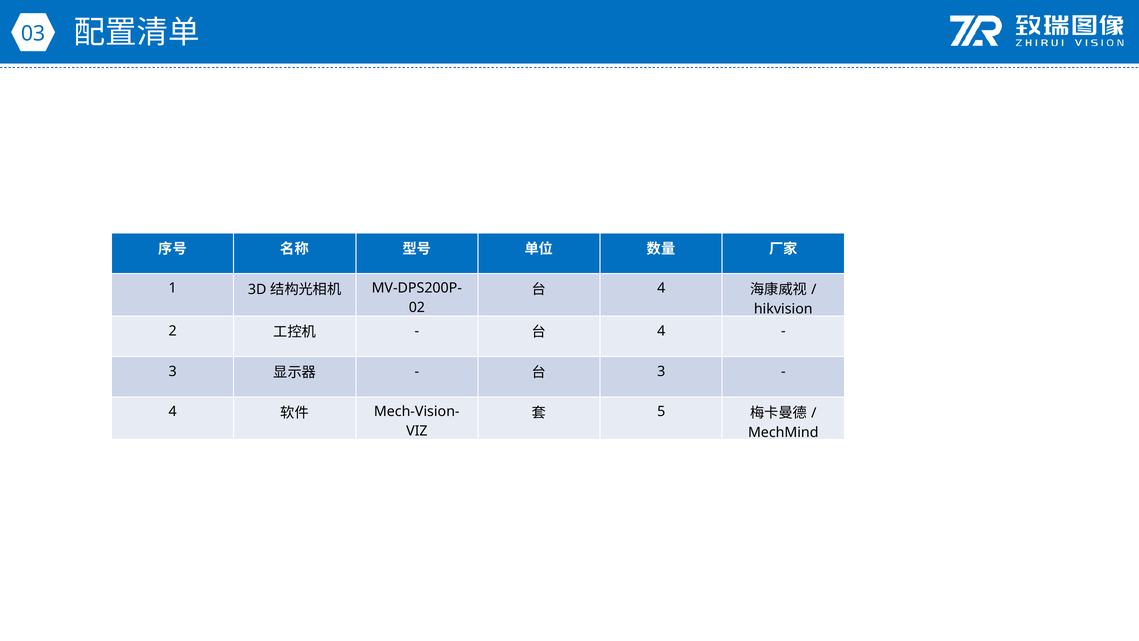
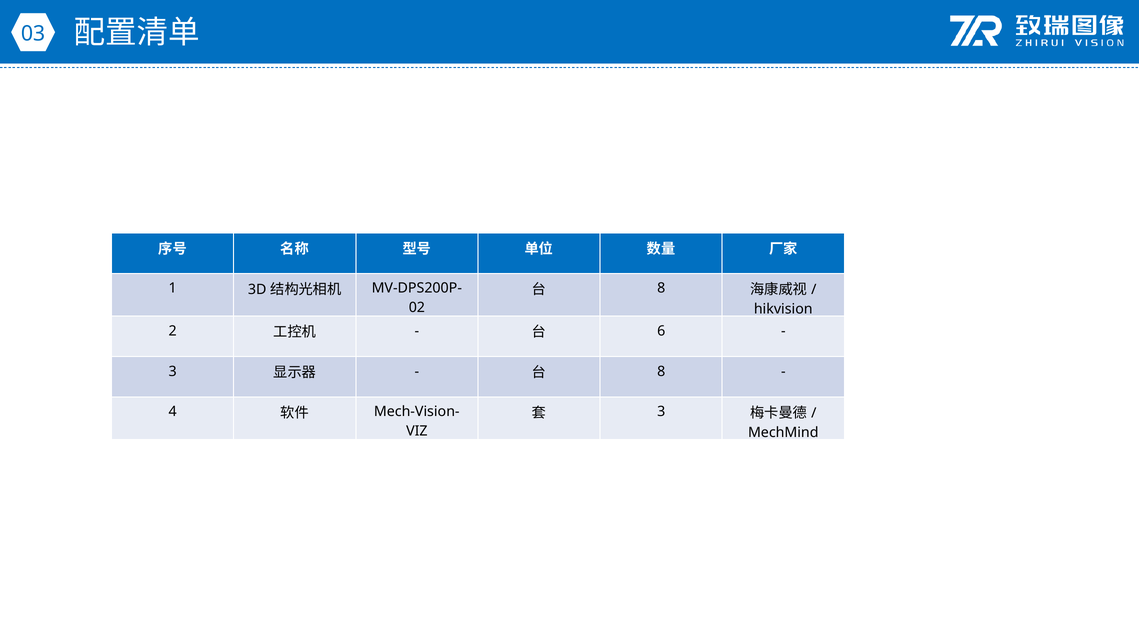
4: 4 -> 8 (661, 288)
4: 4 -> 6 (661, 331)
3: 3 -> 8 (661, 371)
5: 5 -> 3 (661, 412)
